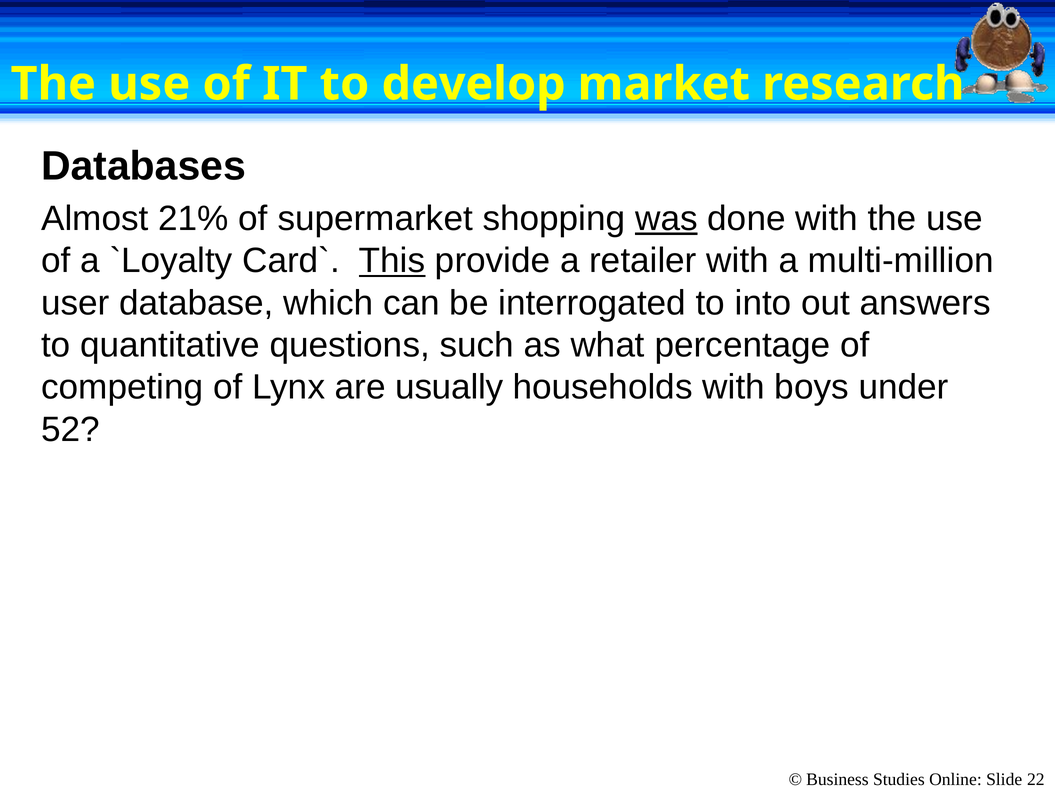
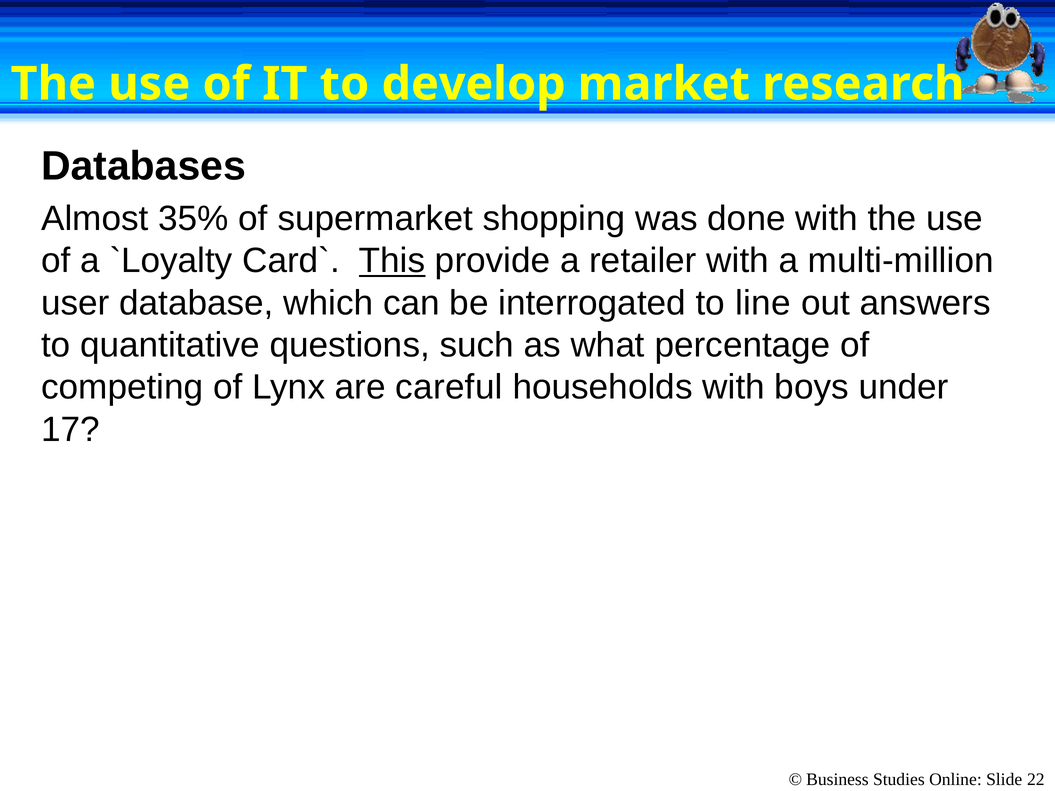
21%: 21% -> 35% (193, 219)
was underline: present -> none (666, 219)
into: into -> line (763, 303)
usually: usually -> careful (449, 387)
52: 52 -> 17 (70, 430)
